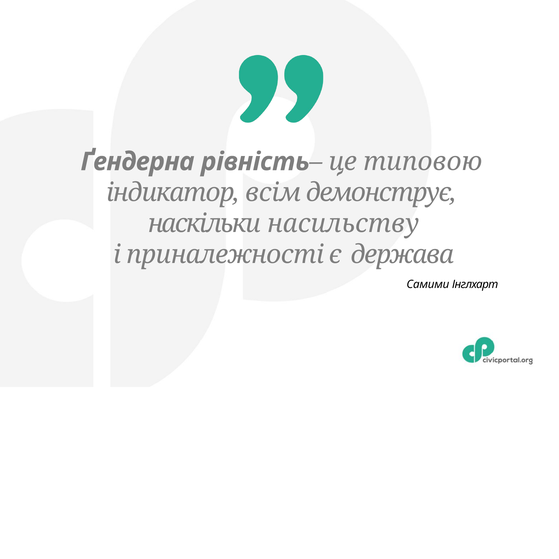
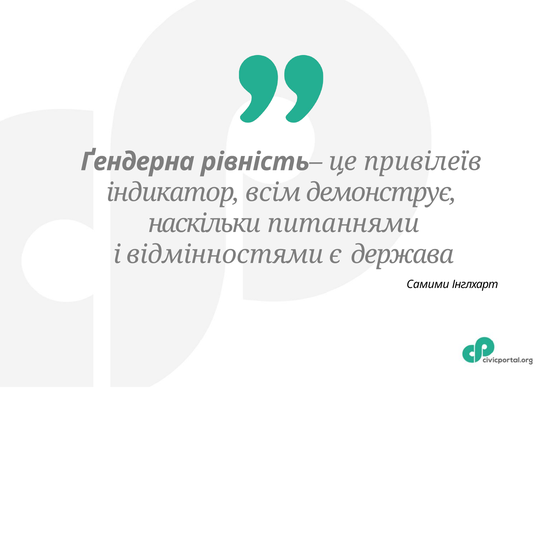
типовою: типовою -> привілеїв (423, 162)
насильству: насильству -> питаннями (343, 224)
приналежності: приналежності -> відмінностями (225, 255)
